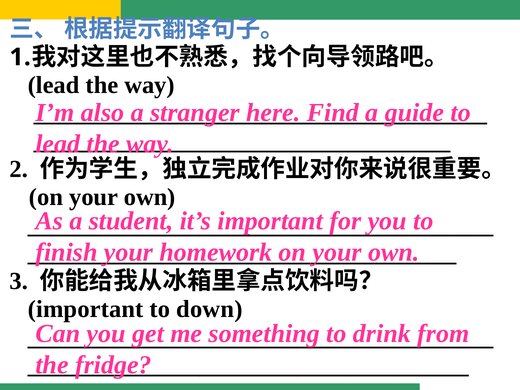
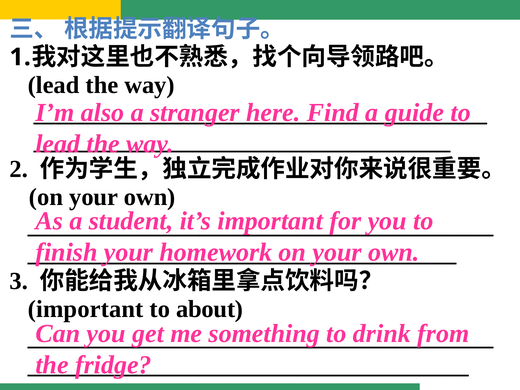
down: down -> about (210, 309)
